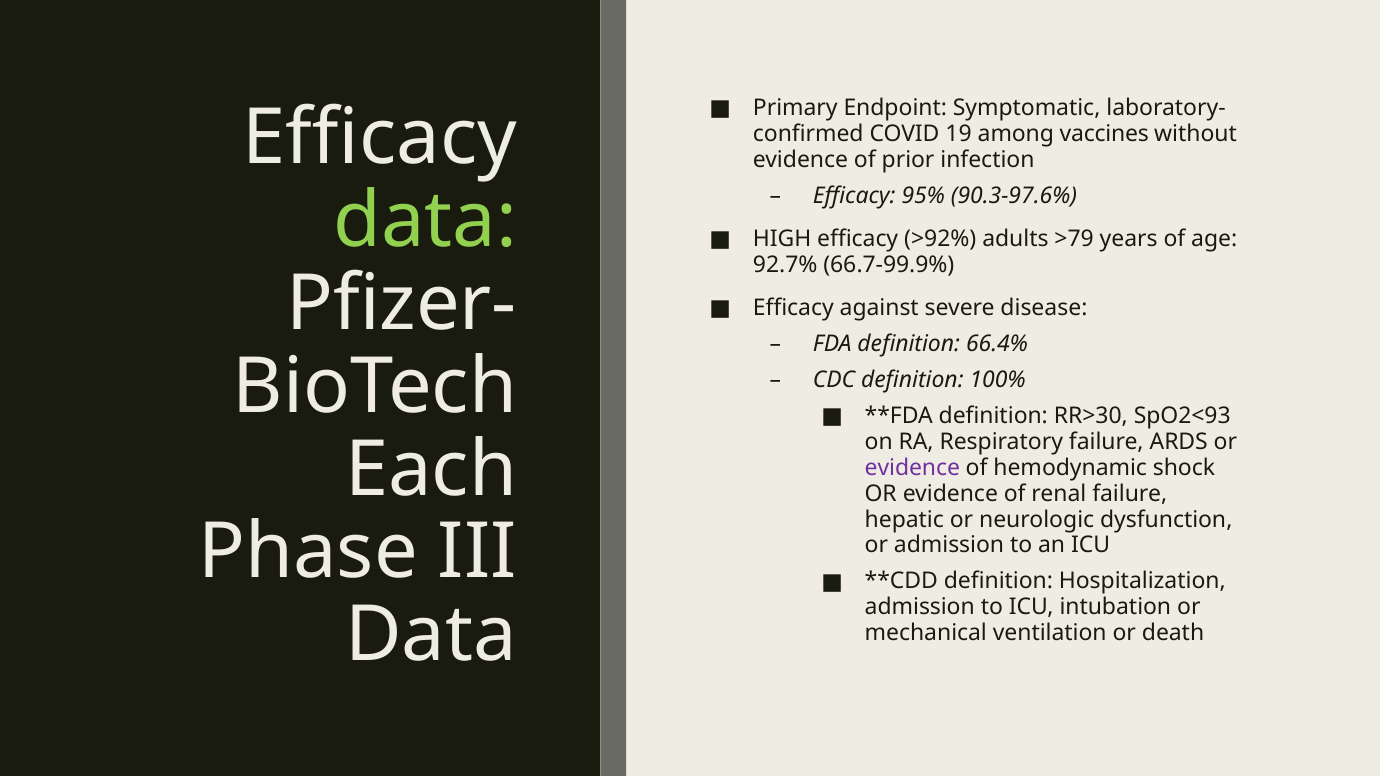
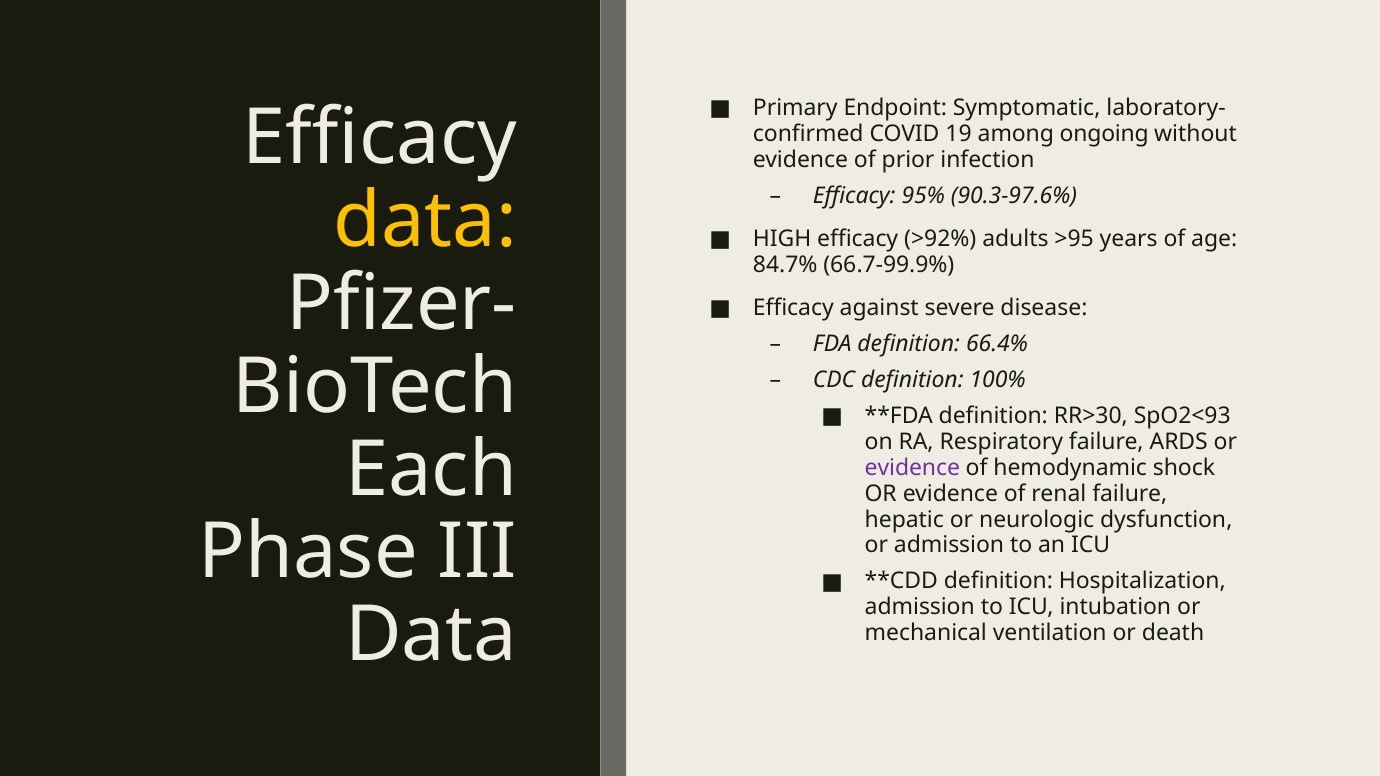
vaccines: vaccines -> ongoing (1104, 134)
data colour: light green -> yellow (425, 221)
>79: >79 -> >95 (1074, 239)
92.7%: 92.7% -> 84.7% (785, 265)
